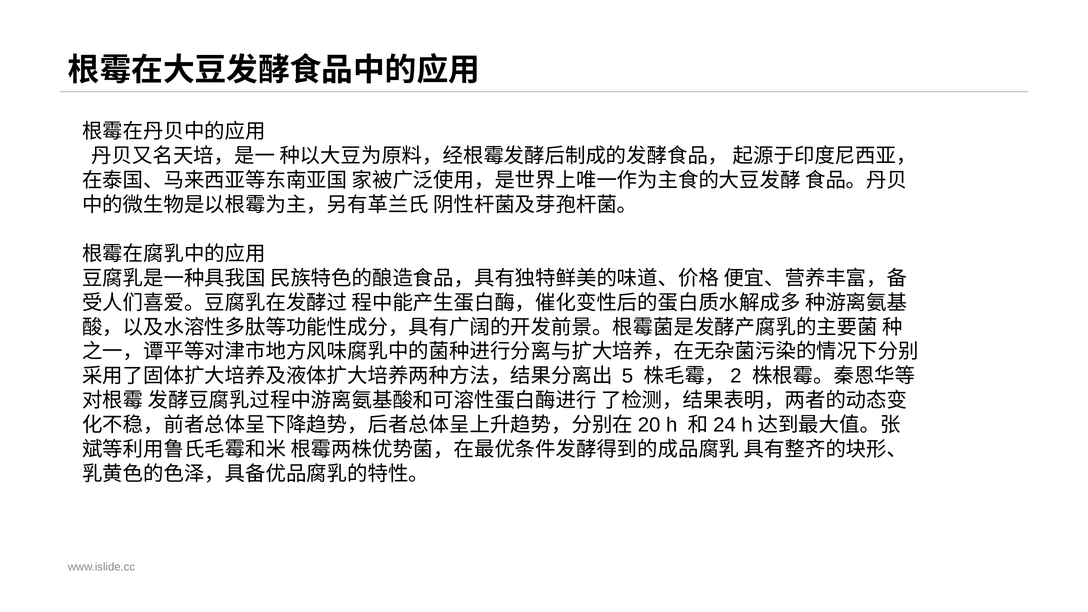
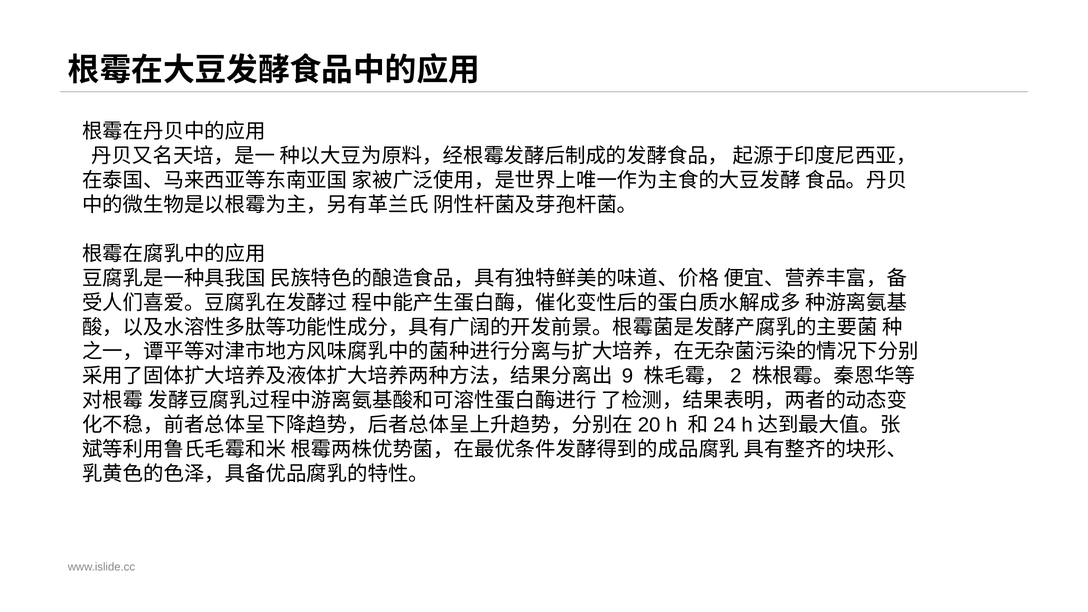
5: 5 -> 9 (628, 376)
